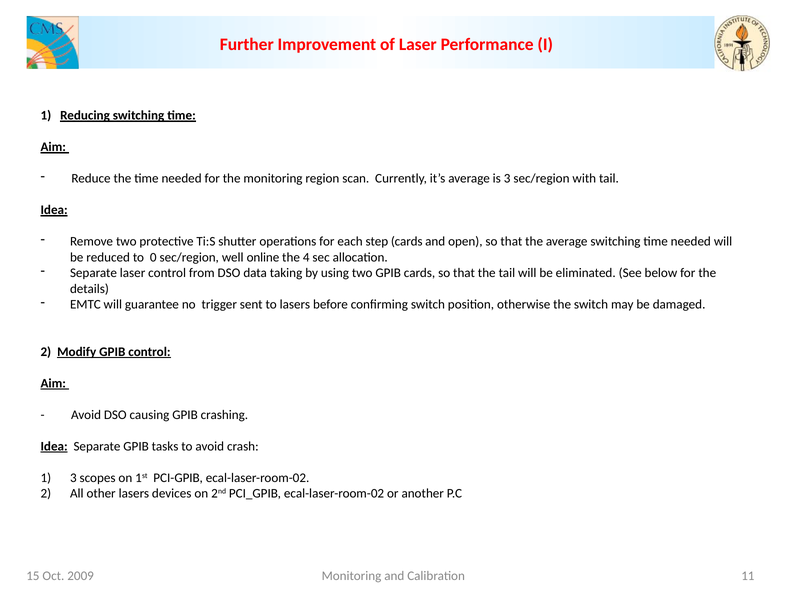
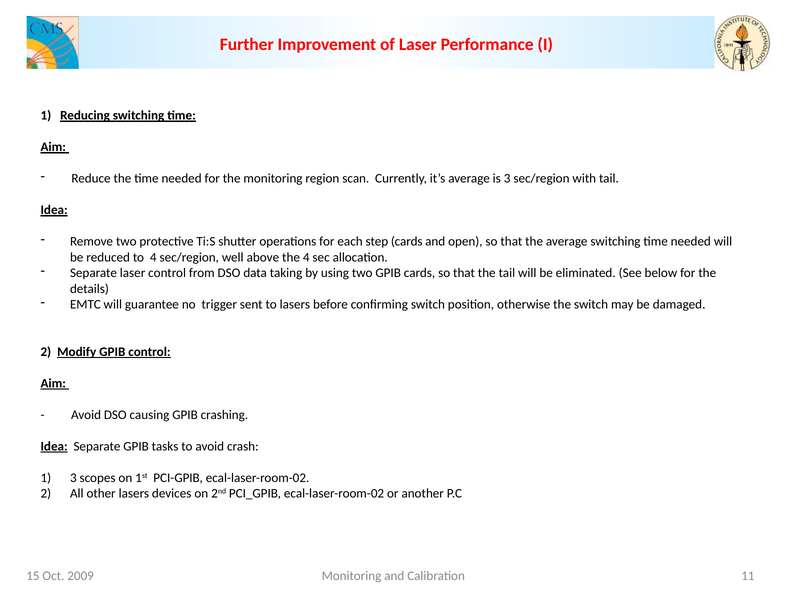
to 0: 0 -> 4 (153, 257)
online: online -> above (263, 257)
